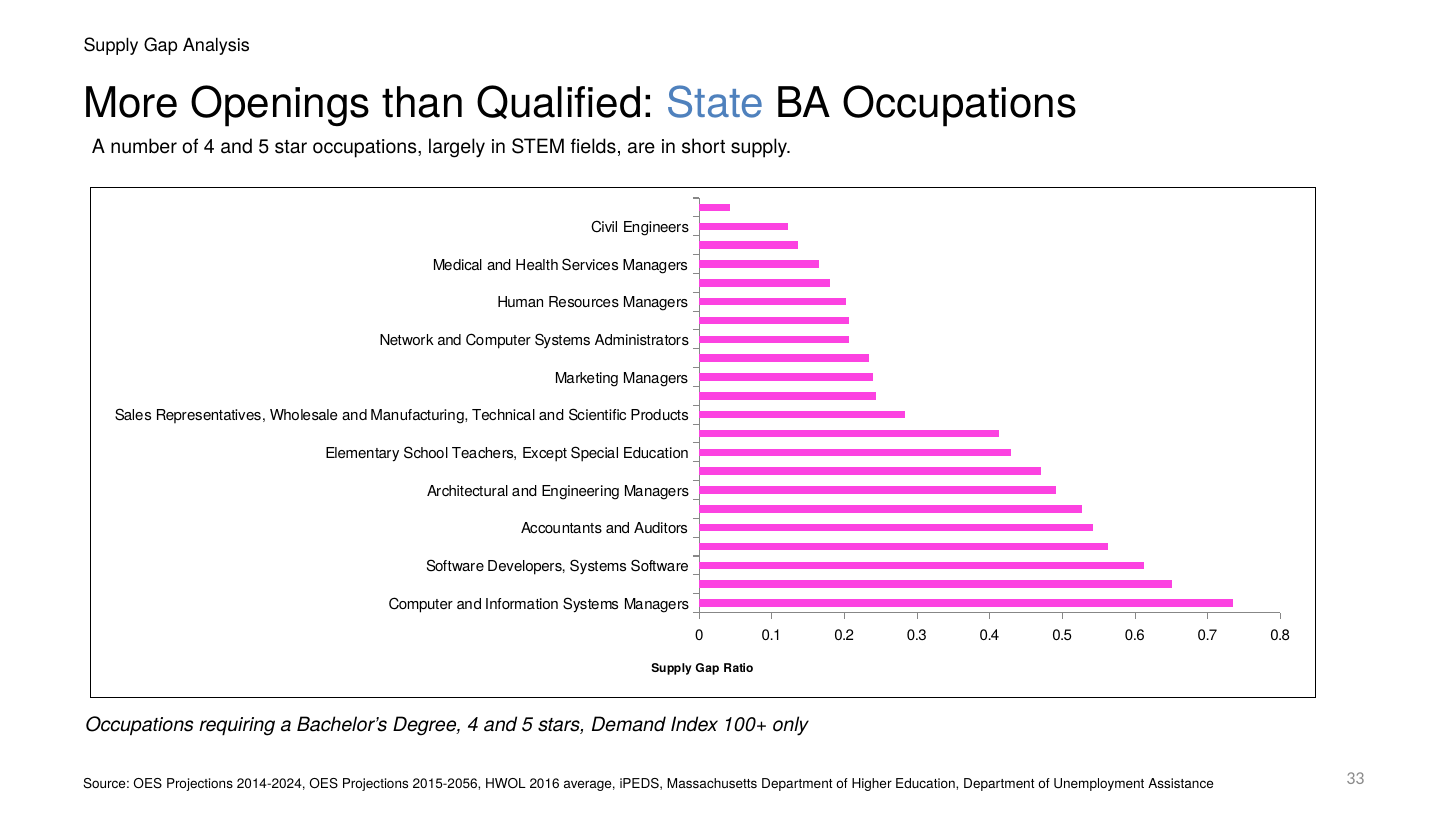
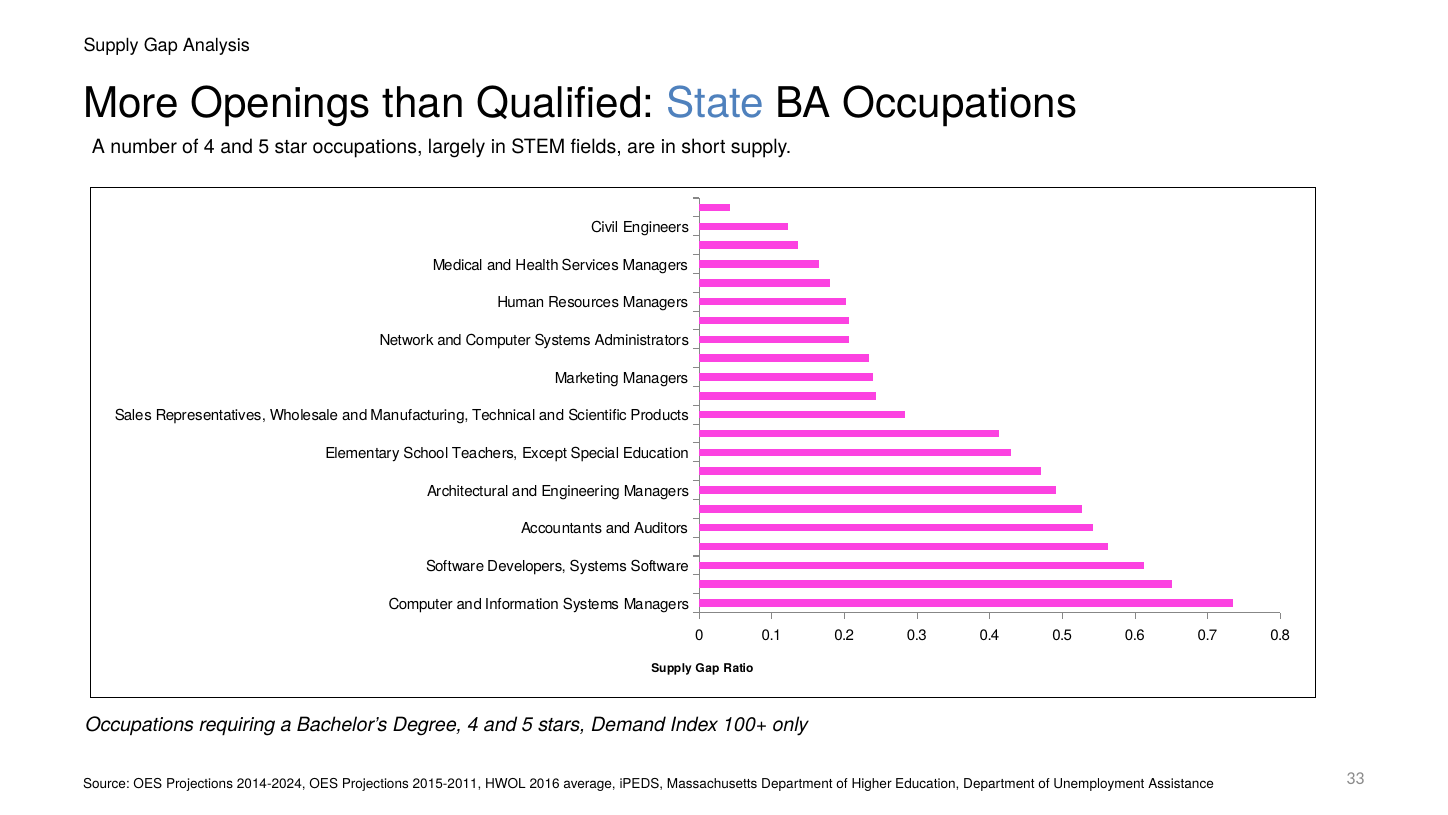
2015-2056: 2015-2056 -> 2015-2011 (447, 783)
